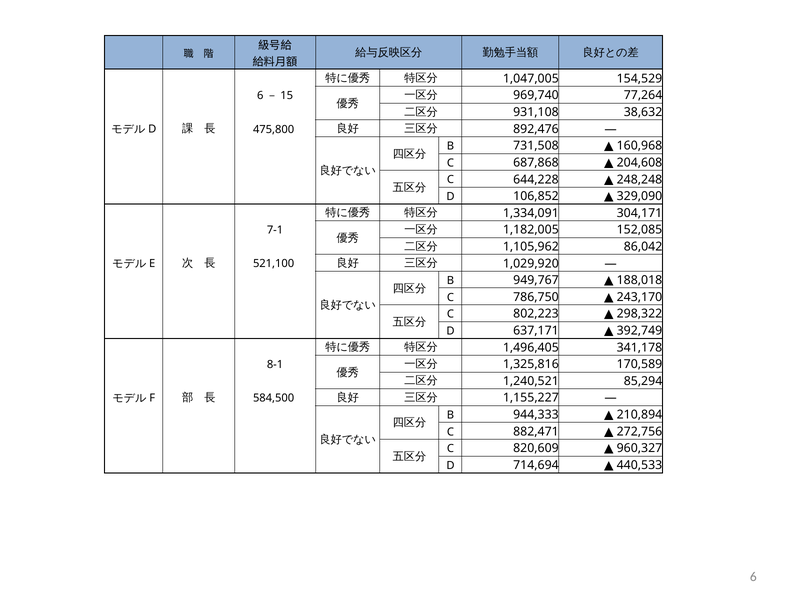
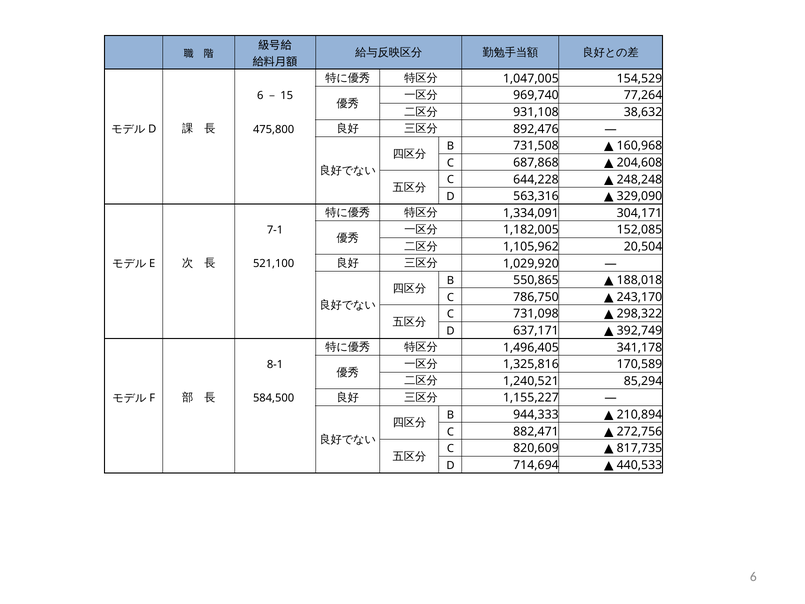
106,852: 106,852 -> 563,316 (536, 196)
86,042: 86,042 -> 20,504 (643, 247)
949,767: 949,767 -> 550,865 (536, 280)
802,223: 802,223 -> 731,098 (536, 314)
960,327: 960,327 -> 817,735 (639, 448)
